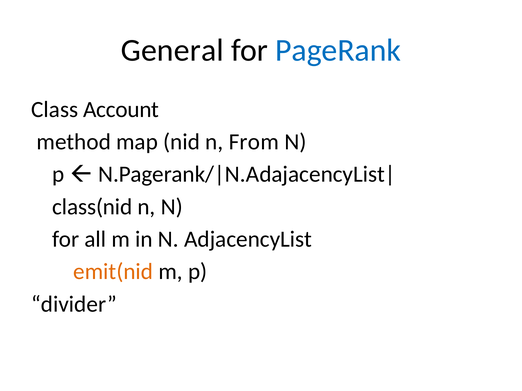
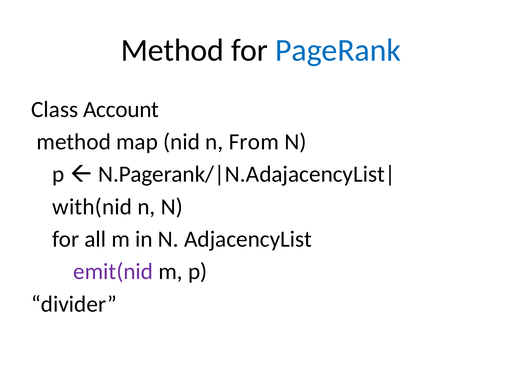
General: General -> Method (172, 51)
class(nid: class(nid -> with(nid (92, 207)
emit(nid colour: orange -> purple (113, 272)
